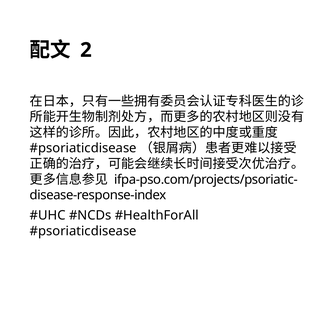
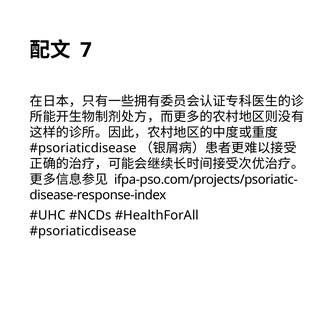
2: 2 -> 7 (86, 50)
